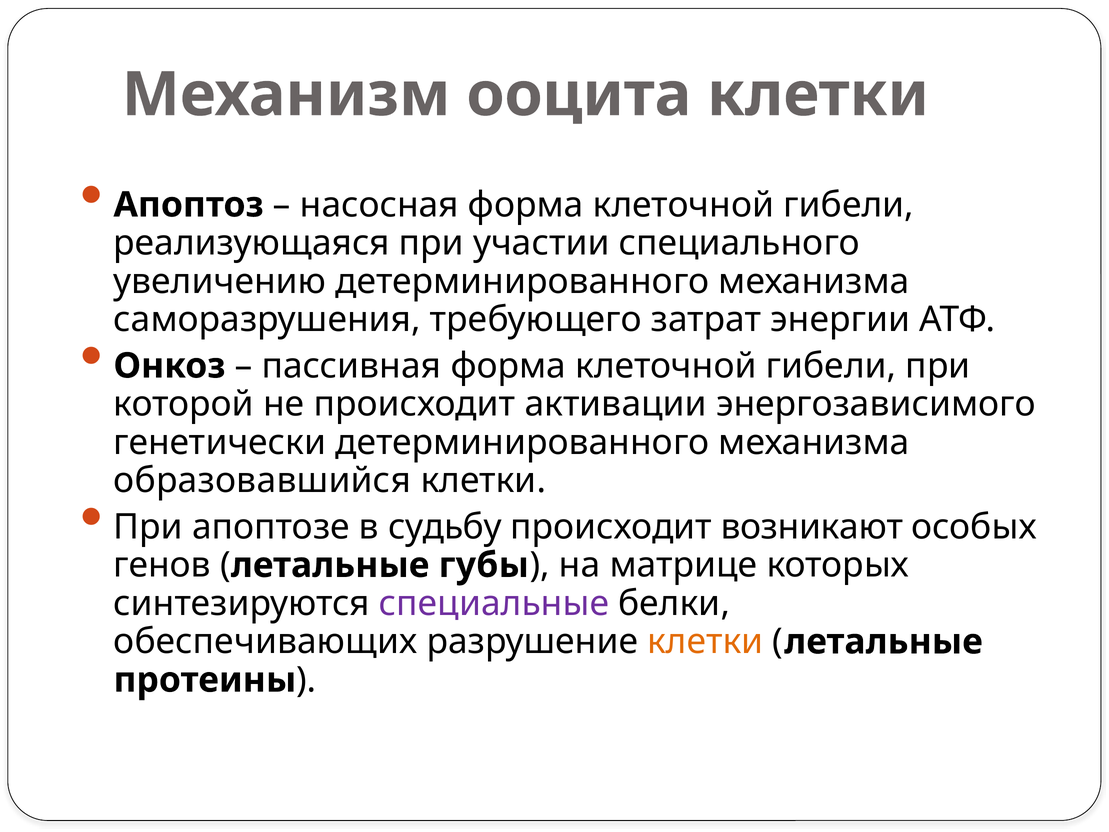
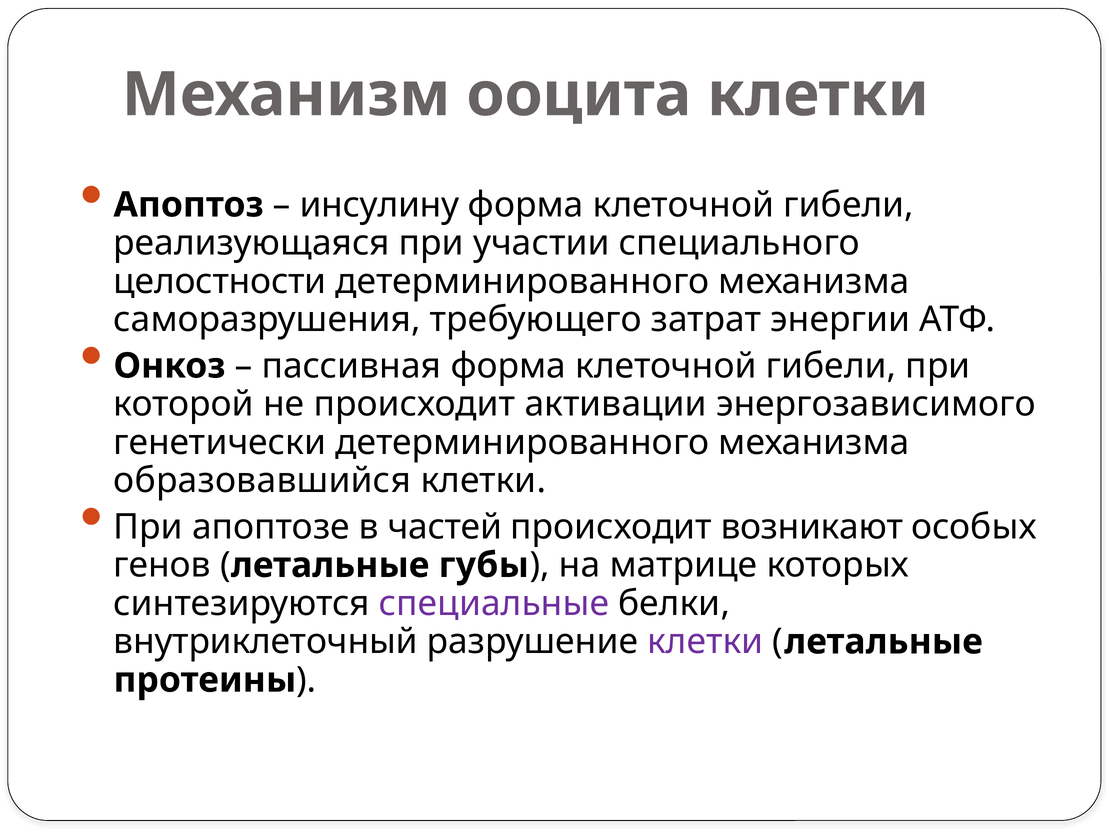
насосная: насосная -> инсулину (379, 205)
увеличению: увеличению -> целостности (220, 281)
судьбу: судьбу -> частей (445, 527)
обеспечивающих: обеспечивающих -> внутриклеточный (266, 642)
клетки colour: orange -> purple (705, 642)
